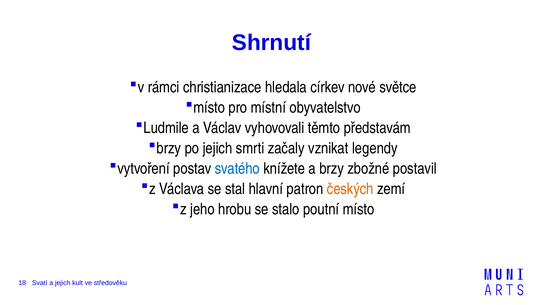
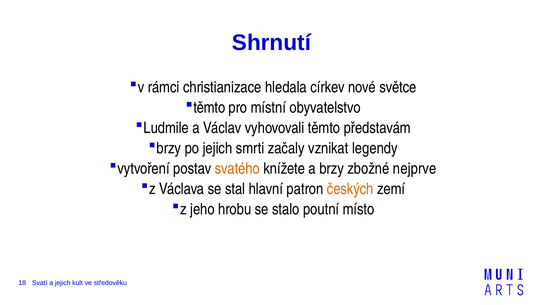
místo: místo -> těmto (209, 108)
svatého colour: blue -> orange (237, 169)
postavil: postavil -> nejprve (415, 169)
